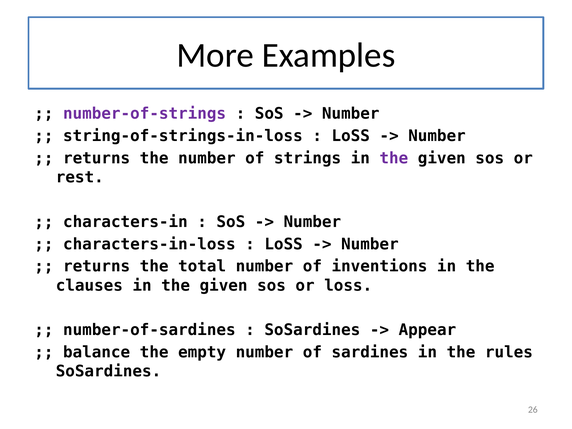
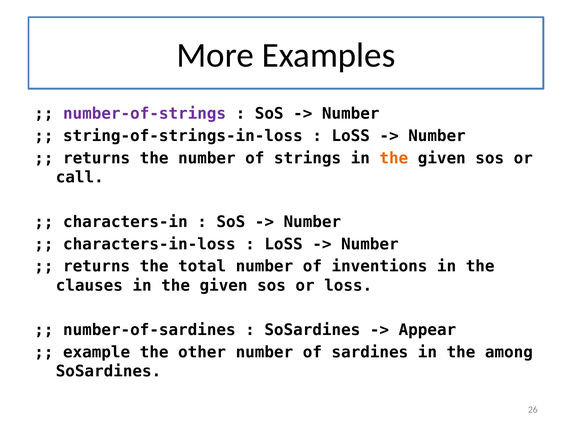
the colour: purple -> orange (394, 158)
rest: rest -> call (80, 177)
balance: balance -> example (97, 352)
empty: empty -> other (202, 352)
rules: rules -> among (509, 352)
